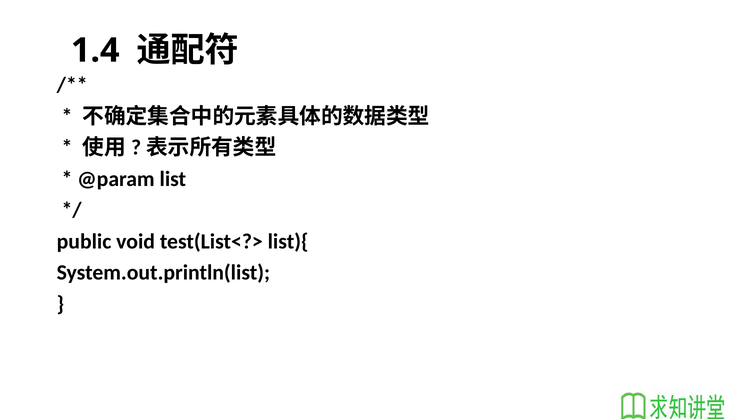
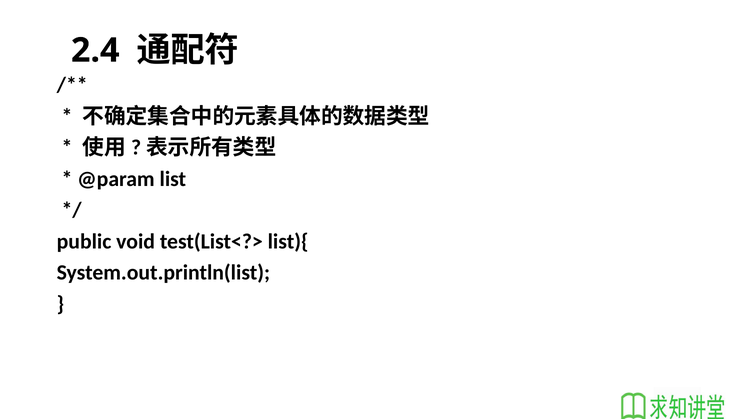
1.4: 1.4 -> 2.4 (95, 50)
